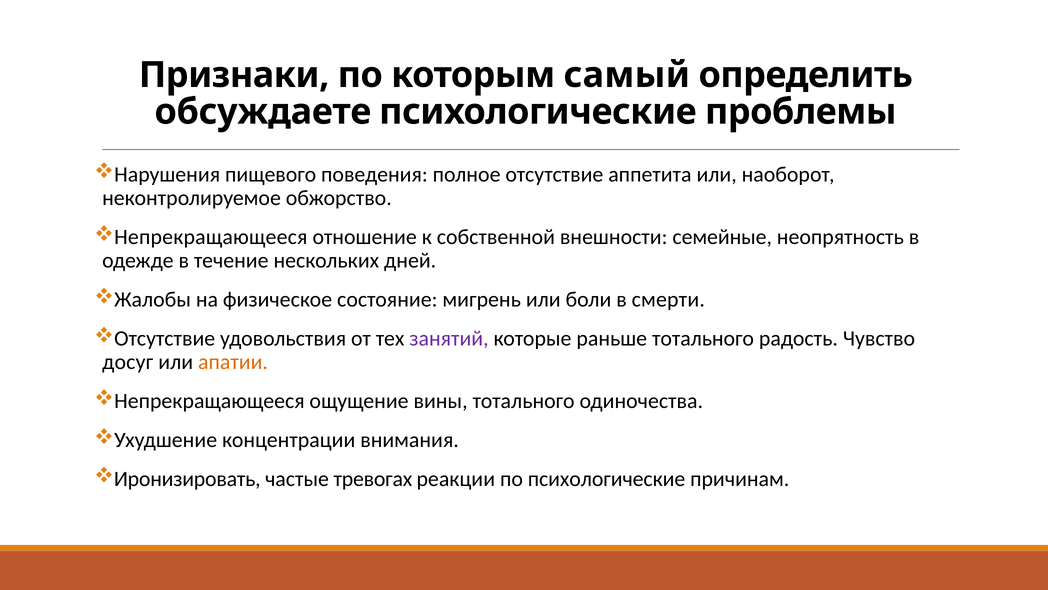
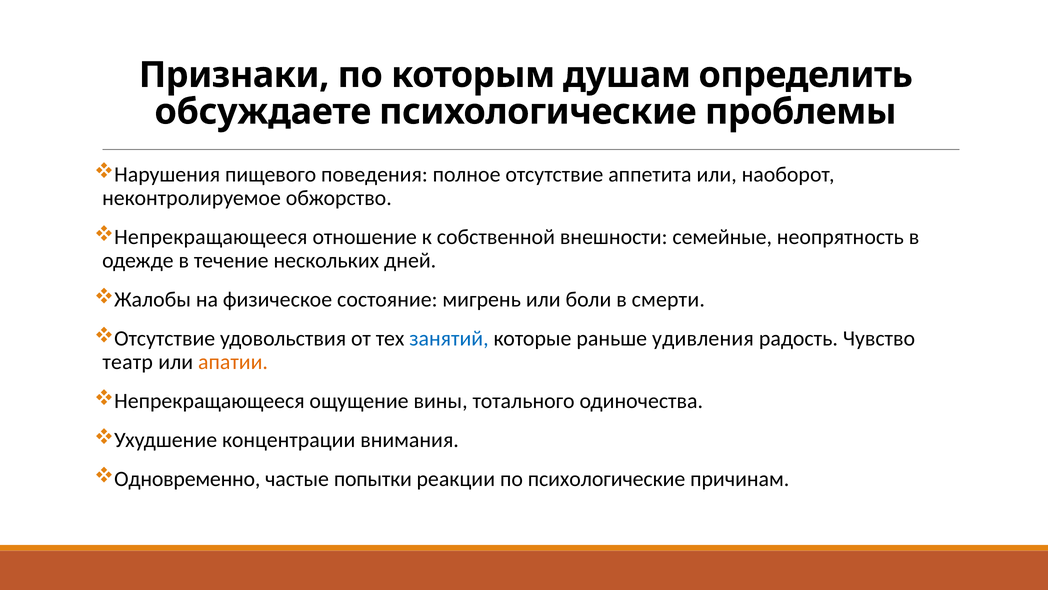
самый: самый -> душам (627, 75)
занятий colour: purple -> blue (449, 338)
раньше тотального: тотального -> удивления (703, 338)
досуг: досуг -> театр (128, 362)
Иронизировать: Иронизировать -> Одновременно (187, 478)
тревогах: тревогах -> попытки (373, 478)
